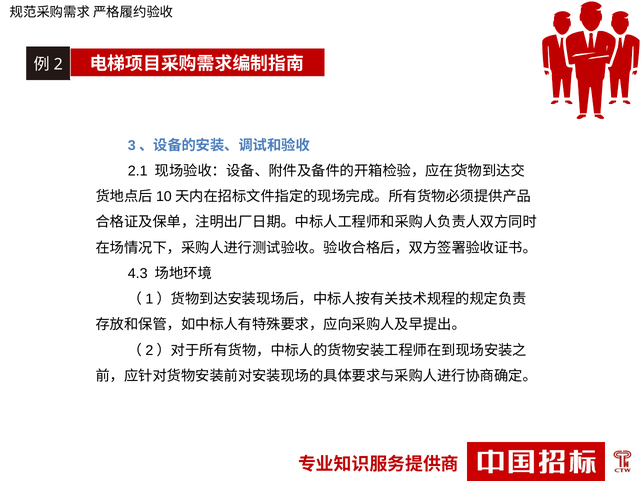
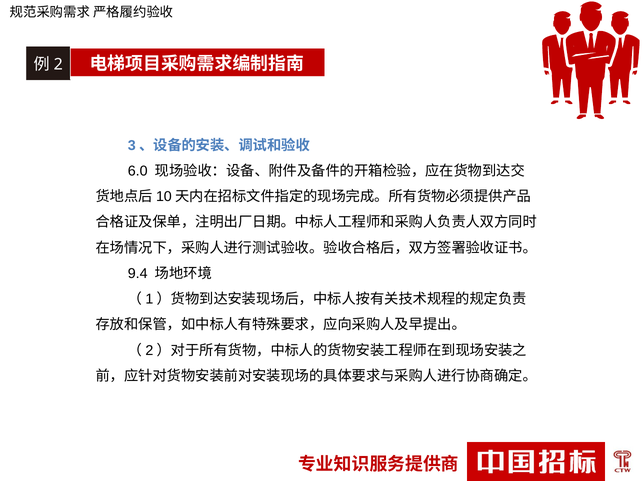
2.1: 2.1 -> 6.0 (138, 171)
4.3: 4.3 -> 9.4 (138, 274)
